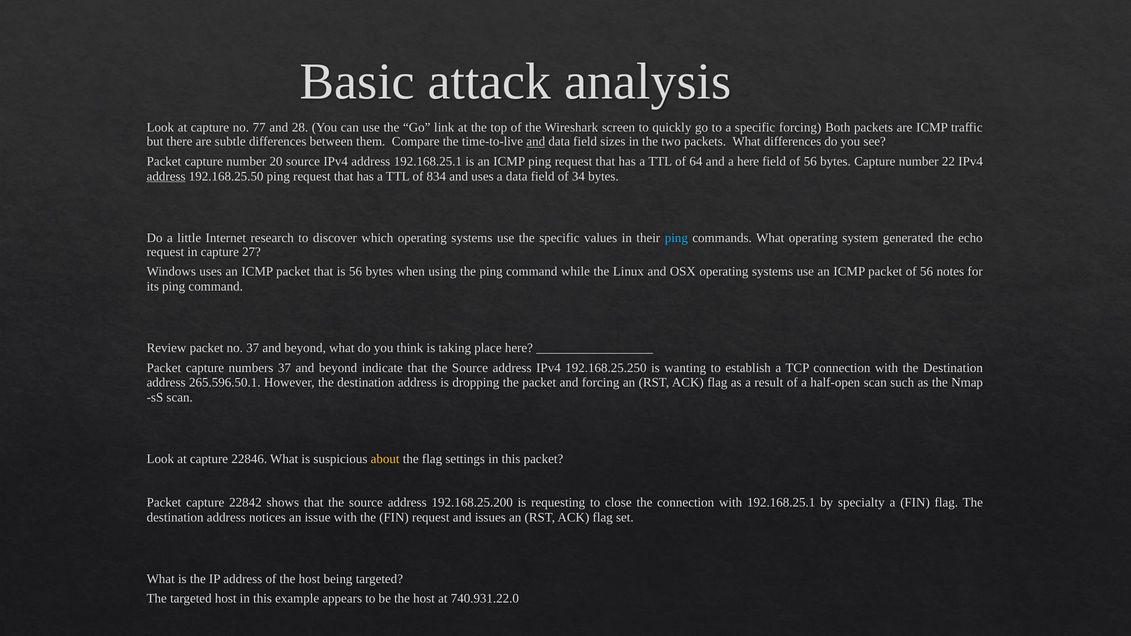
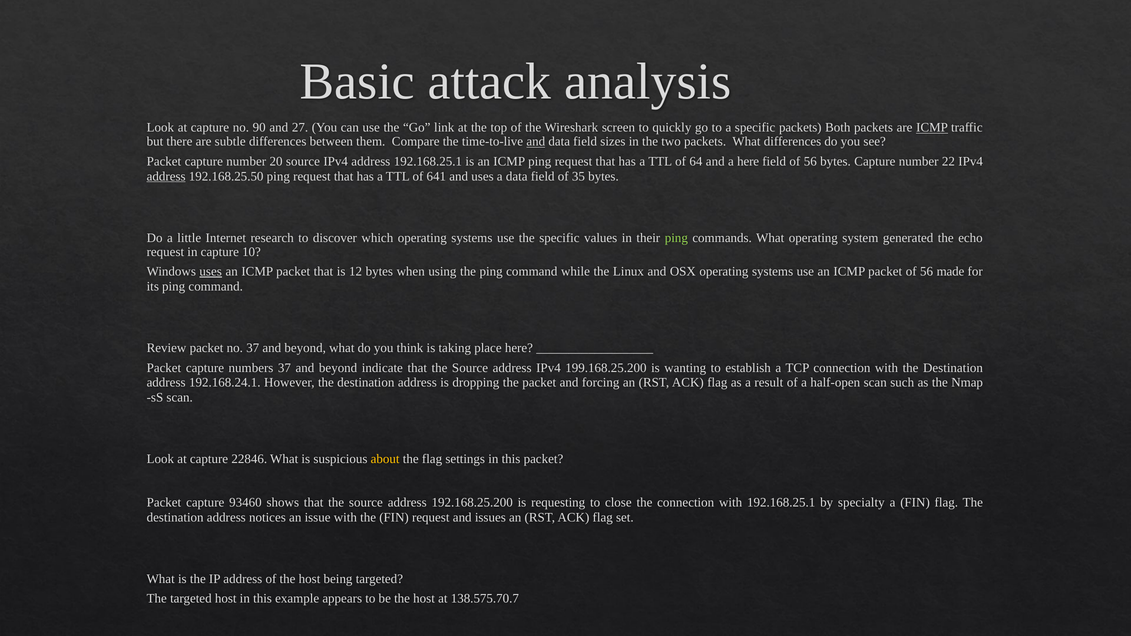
77: 77 -> 90 (259, 128)
28: 28 -> 27 (300, 128)
specific forcing: forcing -> packets (800, 128)
ICMP underline: none -> present (932, 128)
834: 834 -> 641 (436, 176)
34: 34 -> 35 (578, 176)
ping colour: light blue -> light green (676, 238)
27: 27 -> 10 (251, 252)
uses underline: none -> present (211, 272)
is 56: 56 -> 12 (356, 272)
notes: notes -> made (950, 272)
192.168.25.250: 192.168.25.250 -> 199.168.25.200 (606, 368)
265.596.50.1: 265.596.50.1 -> 192.168.24.1 (225, 383)
22842: 22842 -> 93460 (245, 502)
740.931.22.0: 740.931.22.0 -> 138.575.70.7 (485, 599)
